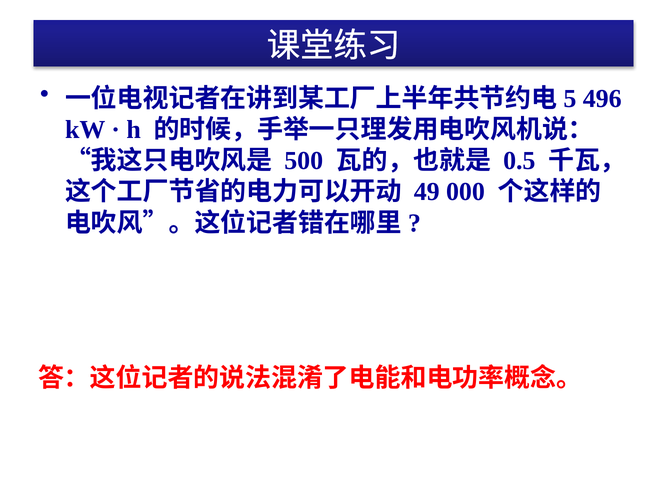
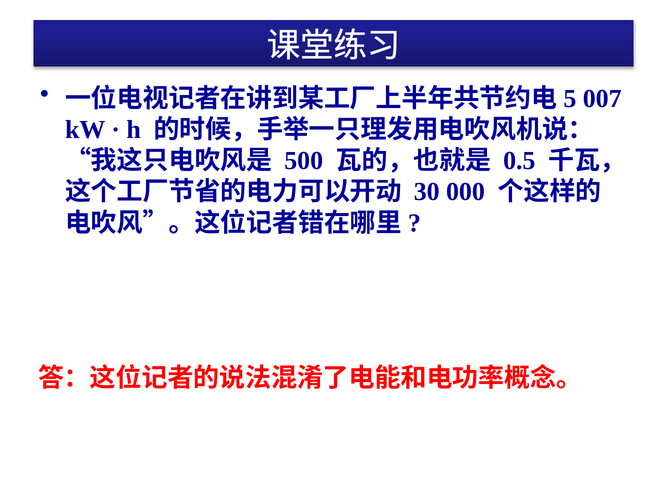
496: 496 -> 007 (602, 99)
49: 49 -> 30 (427, 192)
